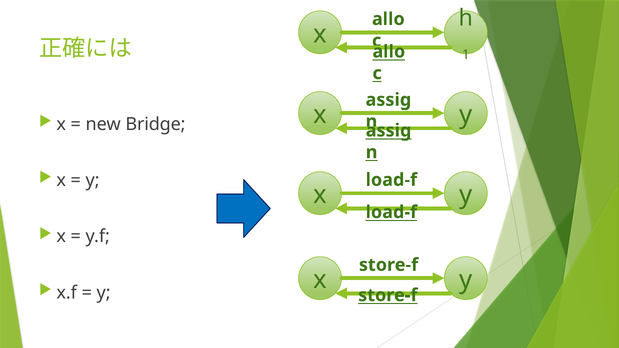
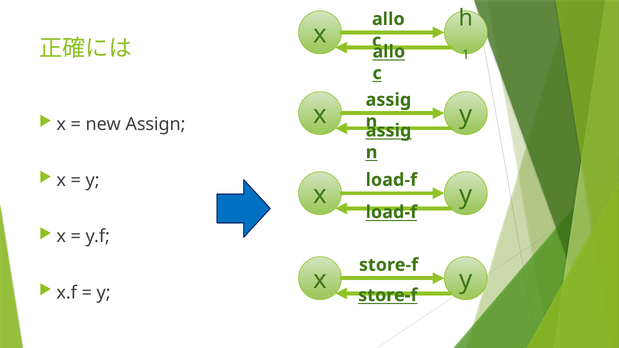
Bridge: Bridge -> Assign (155, 124)
